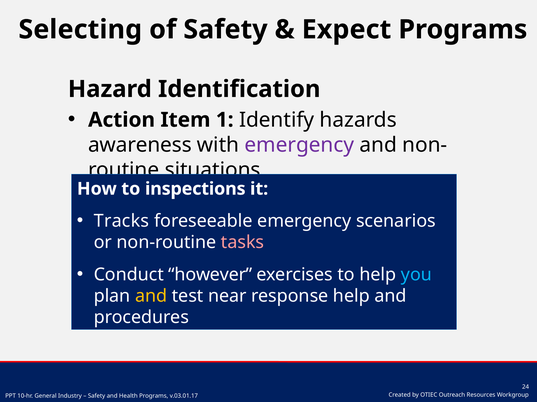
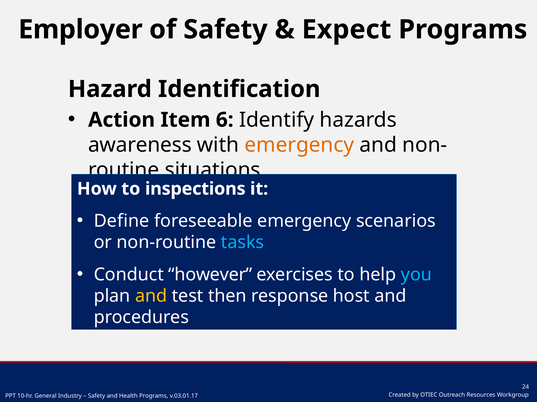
Selecting: Selecting -> Employer (80, 30)
1: 1 -> 6 (225, 120)
emergency colour: purple -> orange (299, 145)
Tracks: Tracks -> Define (122, 221)
tasks colour: pink -> light blue (243, 243)
near: near -> then (227, 297)
response help: help -> host (351, 297)
